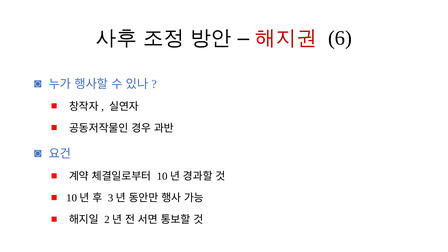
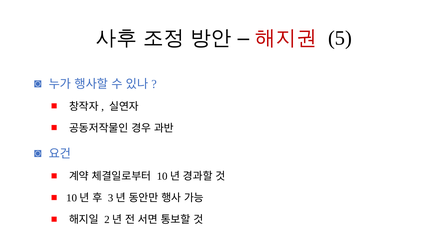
6: 6 -> 5 (340, 38)
